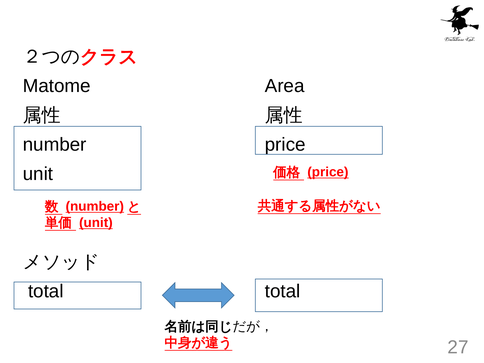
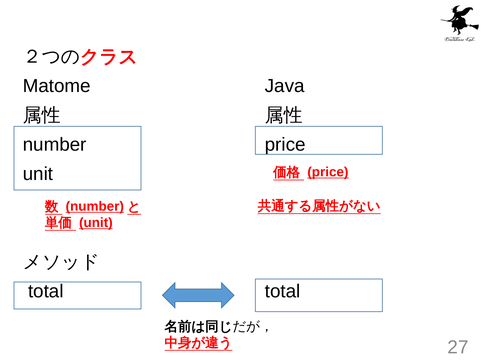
Area: Area -> Java (285, 86)
